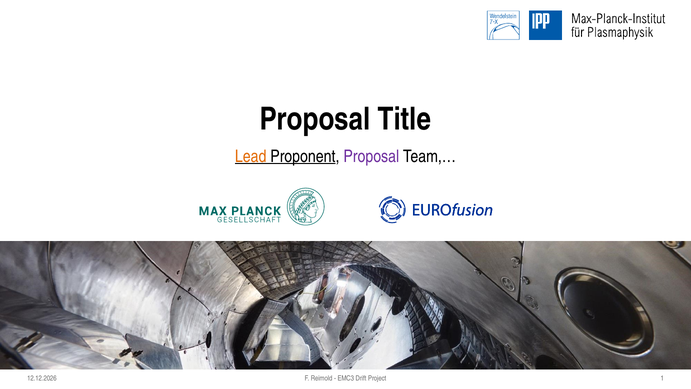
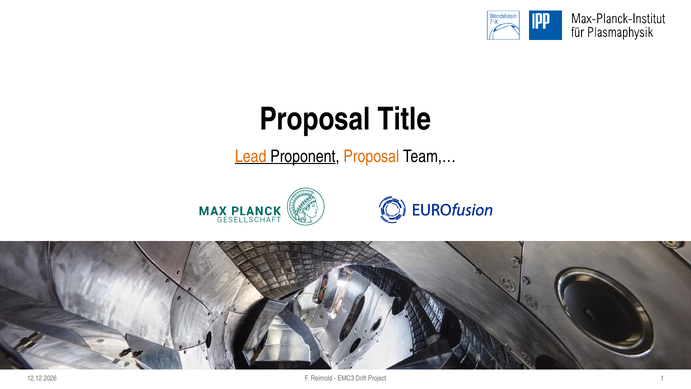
Proposal colour: purple -> orange (371, 156)
